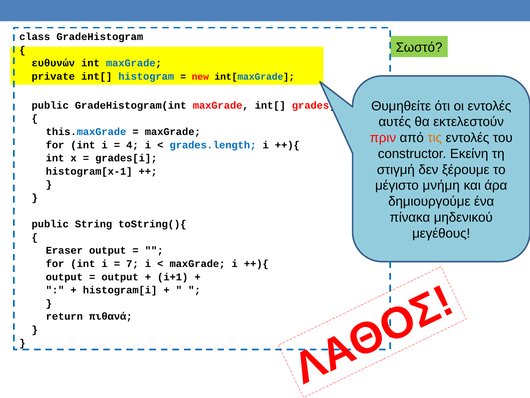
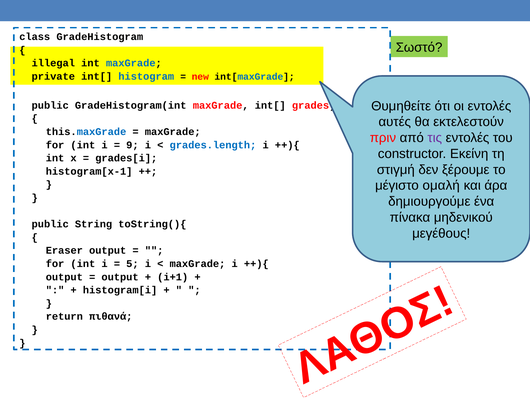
ευθυνών: ευθυνών -> illegal (53, 63)
τις colour: orange -> purple (435, 138)
4: 4 -> 9 (132, 145)
μνήμη: μνήμη -> ομαλή (441, 185)
7: 7 -> 5 (132, 263)
